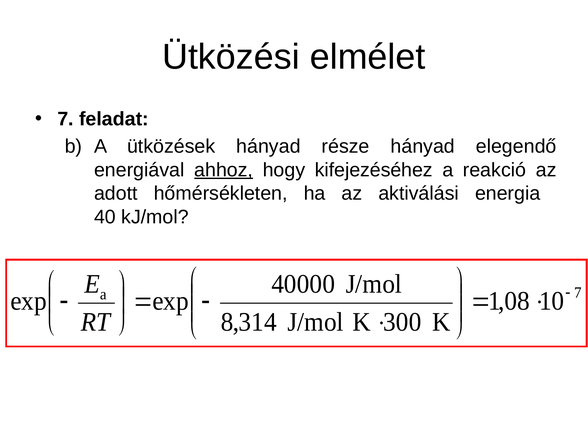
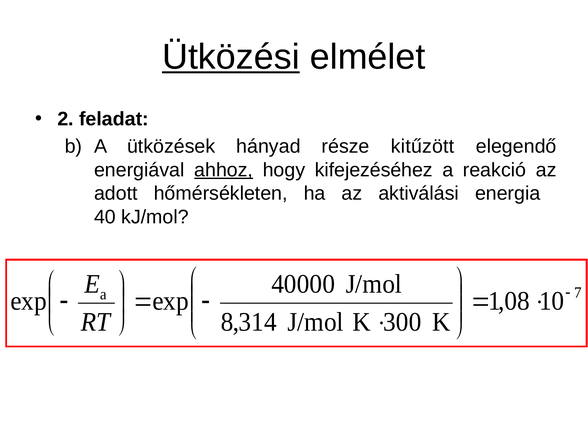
Ütközési underline: none -> present (231, 57)
7: 7 -> 2 (66, 119)
része hányad: hányad -> kitűzött (423, 146)
